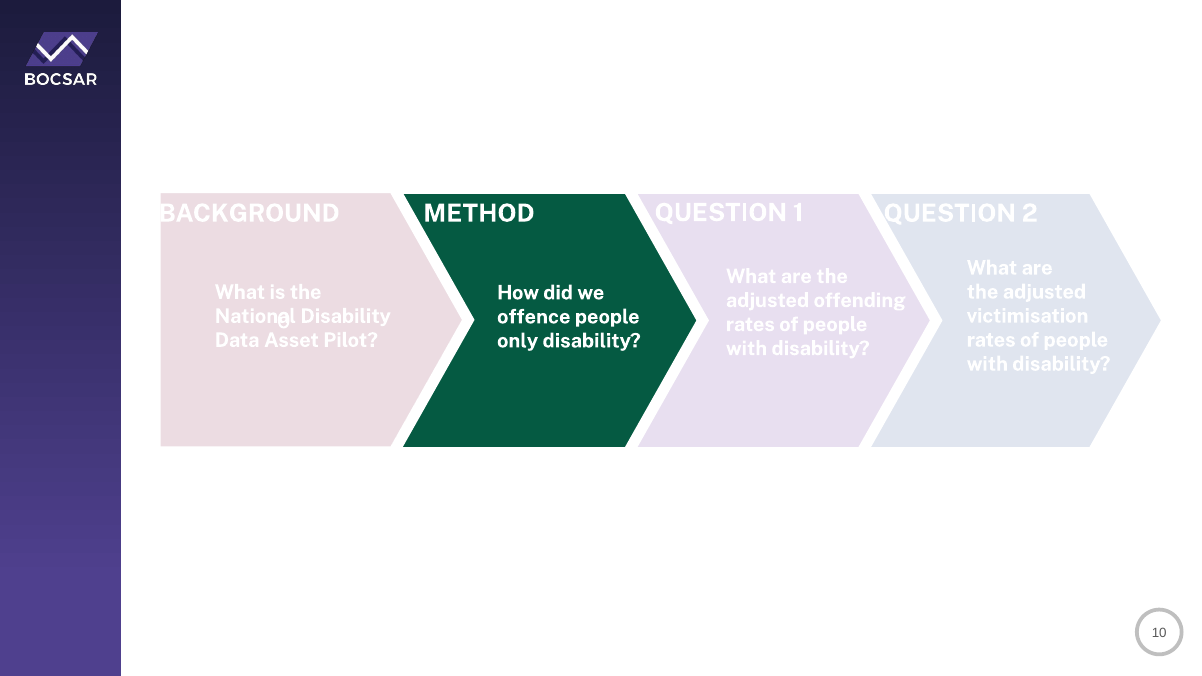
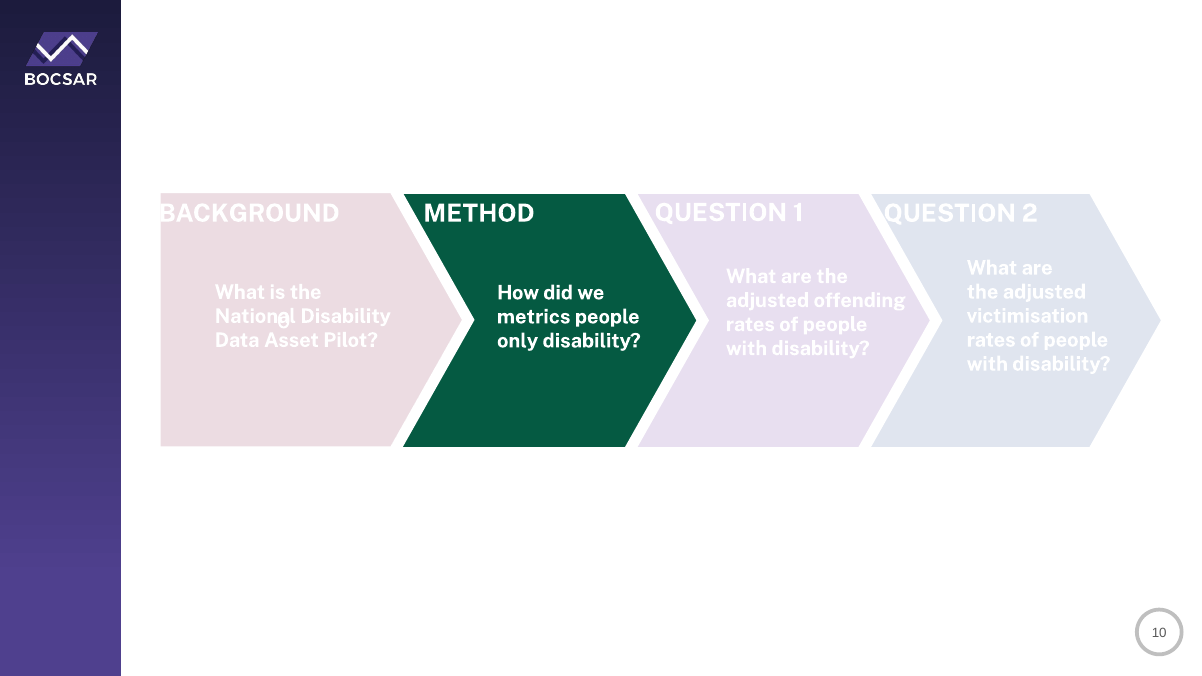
offence: offence -> metrics (534, 317)
